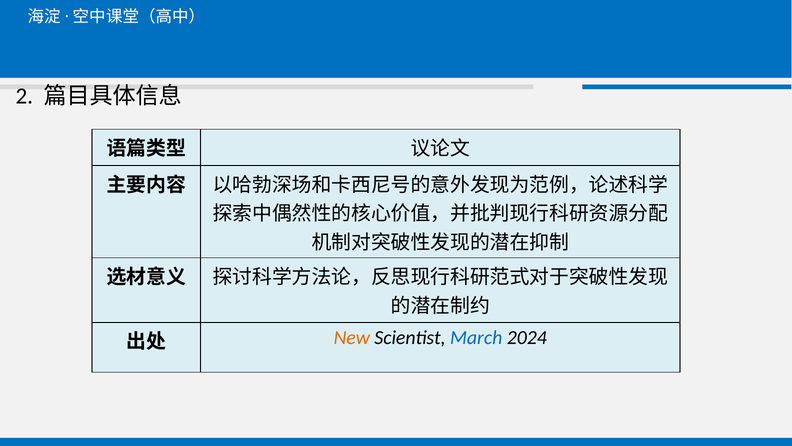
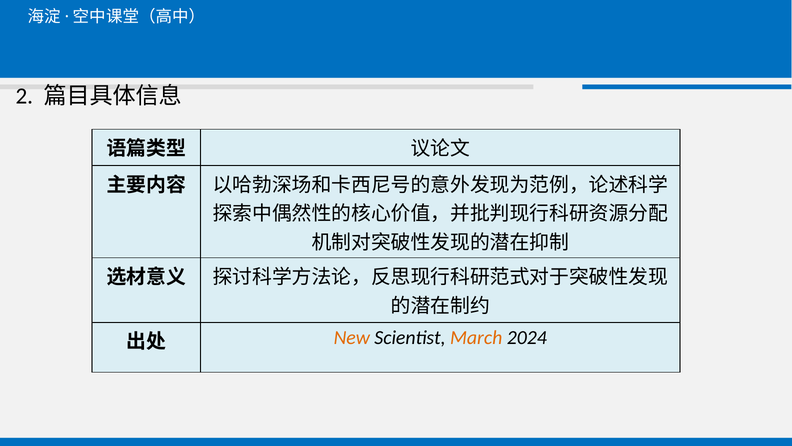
March colour: blue -> orange (476, 337)
